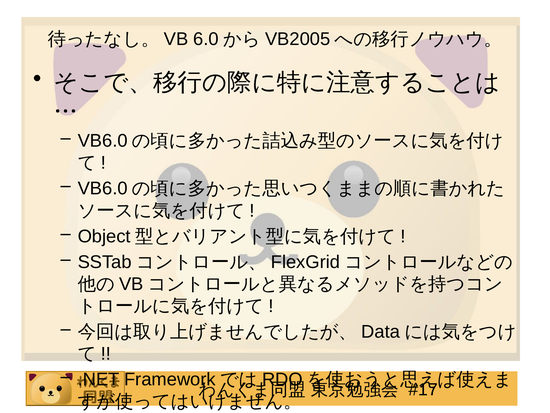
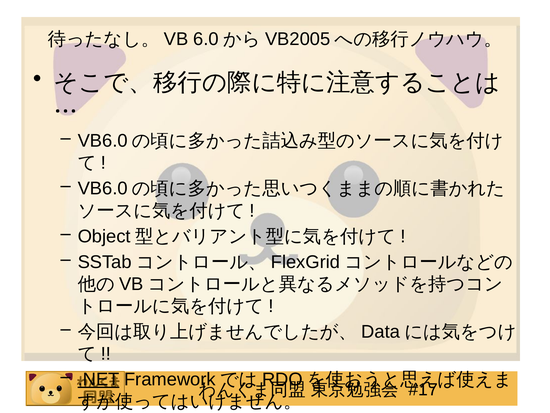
.NET underline: none -> present (99, 379)
